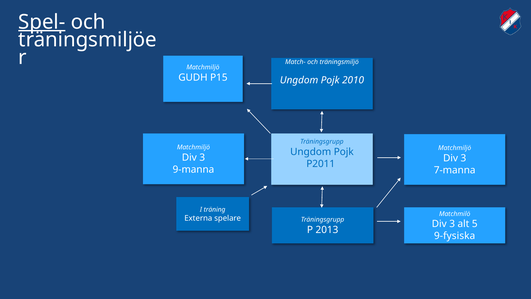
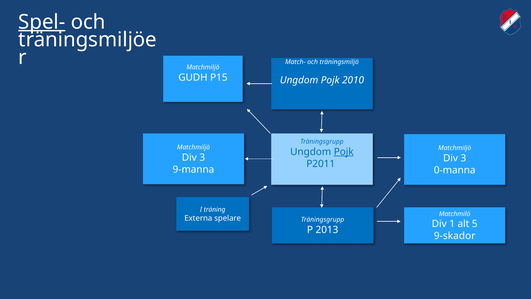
Pojk underline: none -> present (344, 152)
7-manna: 7-manna -> 0-manna (455, 170)
3: 3 -> 1 (452, 224)
9-fysiska: 9-fysiska -> 9-skador (455, 236)
